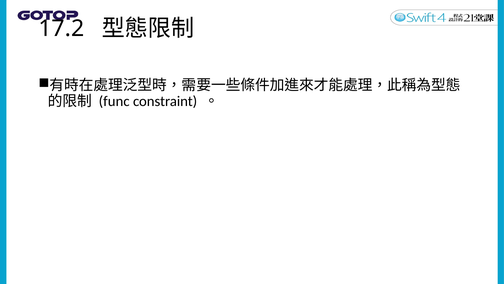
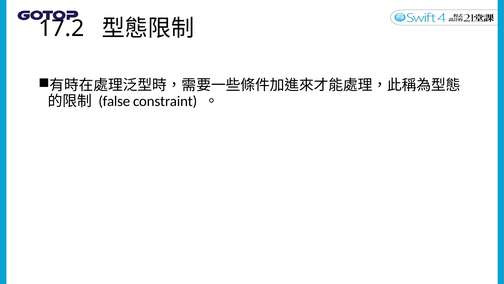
func: func -> false (114, 101)
